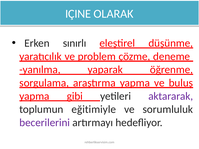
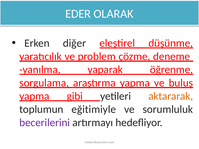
IÇINE: IÇINE -> EDER (78, 14)
sınırlı: sınırlı -> diğer (74, 43)
aktararak colour: purple -> orange (171, 96)
